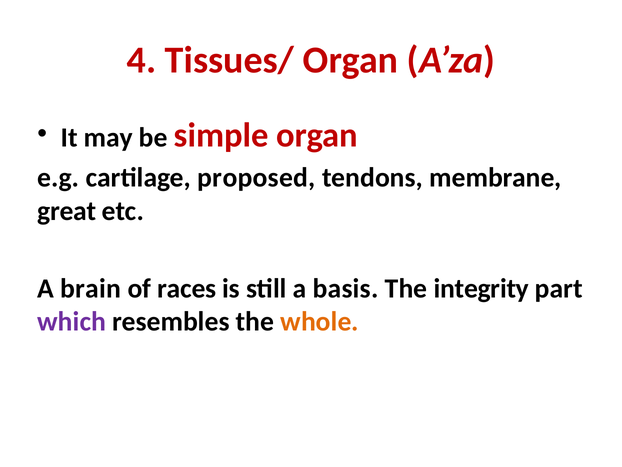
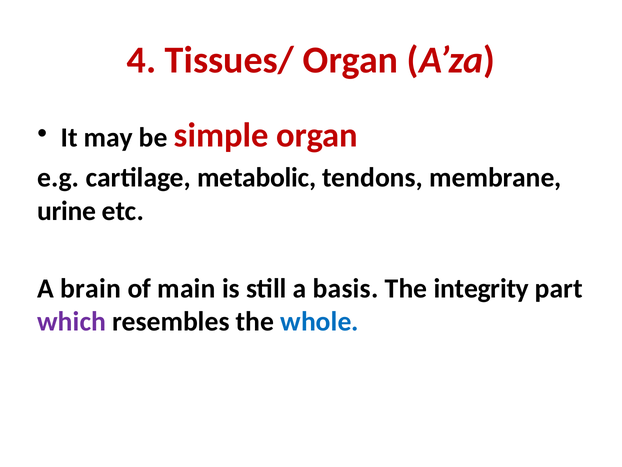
proposed: proposed -> metabolic (257, 177)
great: great -> urine (67, 211)
races: races -> main (187, 288)
whole colour: orange -> blue (320, 321)
